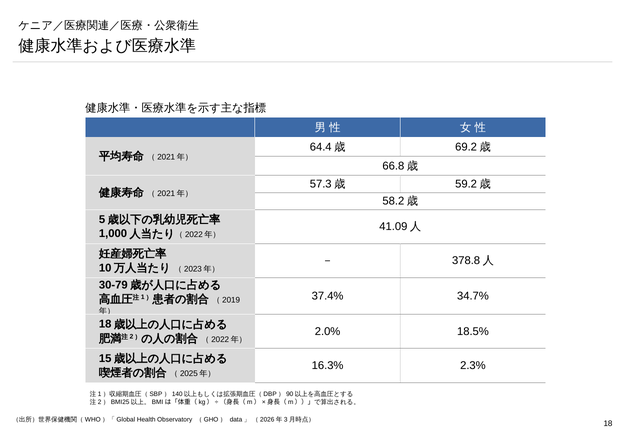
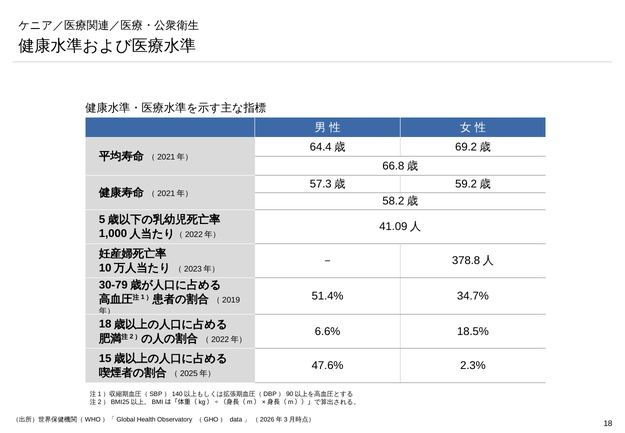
37.4%: 37.4% -> 51.4% (328, 296)
2.0%: 2.0% -> 6.6% (328, 331)
16.3%: 16.3% -> 47.6% (328, 365)
